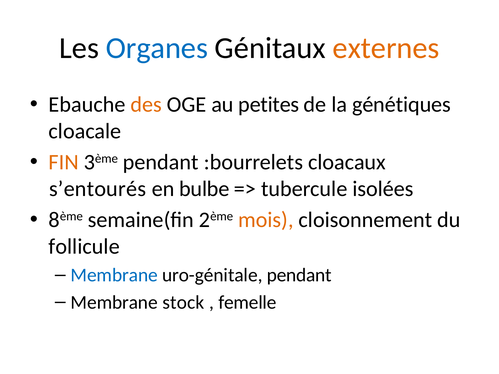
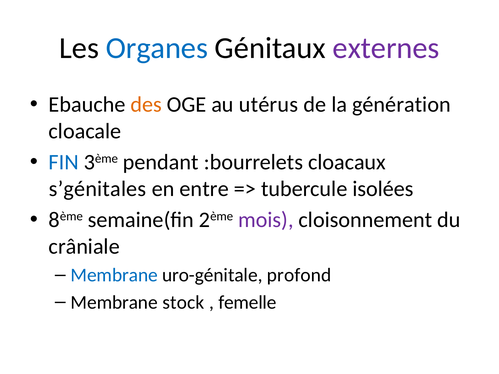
externes colour: orange -> purple (386, 48)
petites: petites -> utérus (269, 105)
génétiques: génétiques -> génération (401, 105)
FIN colour: orange -> blue (64, 162)
s’entourés: s’entourés -> s’génitales (98, 189)
bulbe: bulbe -> entre (204, 189)
mois colour: orange -> purple (266, 220)
follicule: follicule -> crâniale (84, 247)
uro-génitale pendant: pendant -> profond (299, 275)
